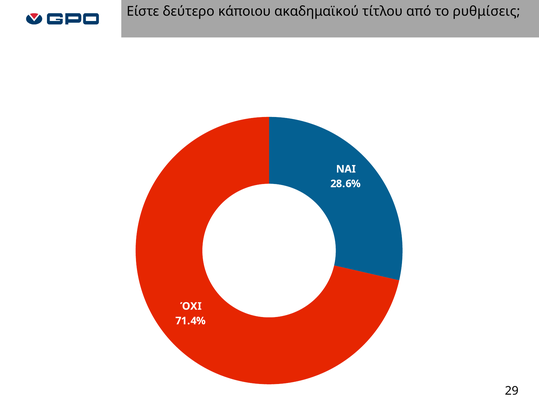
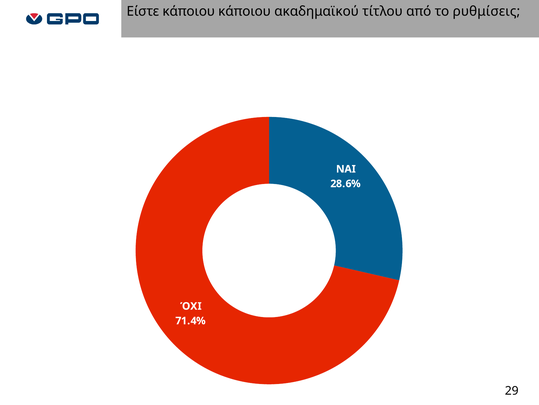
Είστε δεύτερο: δεύτερο -> κάποιου (189, 11)
